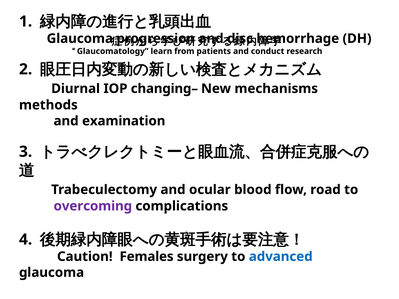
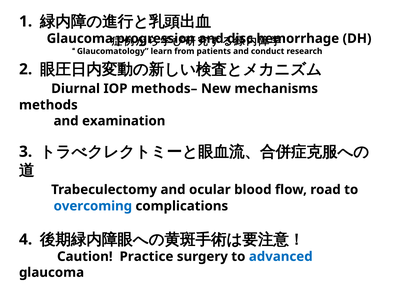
changing–: changing– -> methods– (164, 89)
overcoming colour: purple -> blue (93, 206)
Females: Females -> Practice (146, 257)
